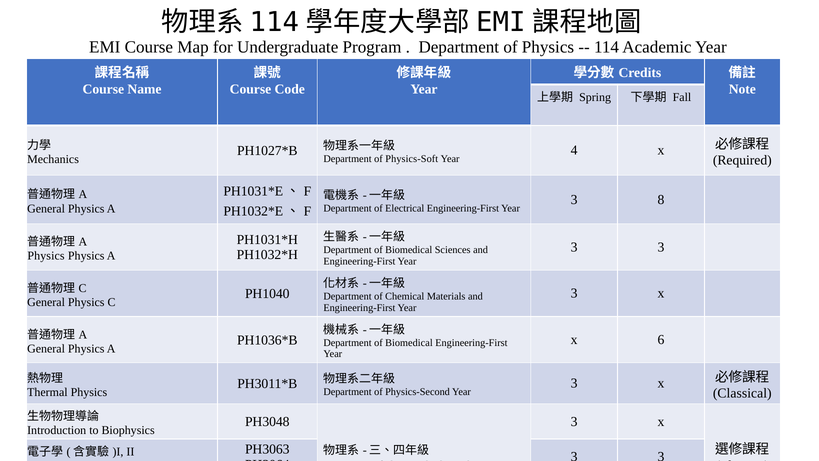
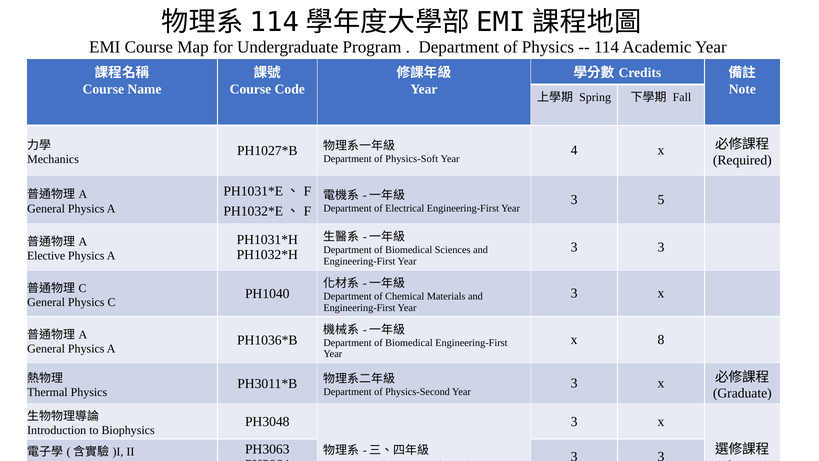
8: 8 -> 5 (661, 199)
Physics: Physics -> Elective (46, 256)
6: 6 -> 8 (661, 340)
Classical: Classical -> Graduate (742, 393)
